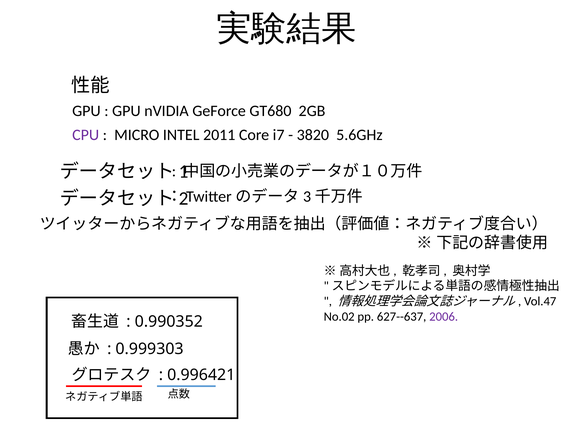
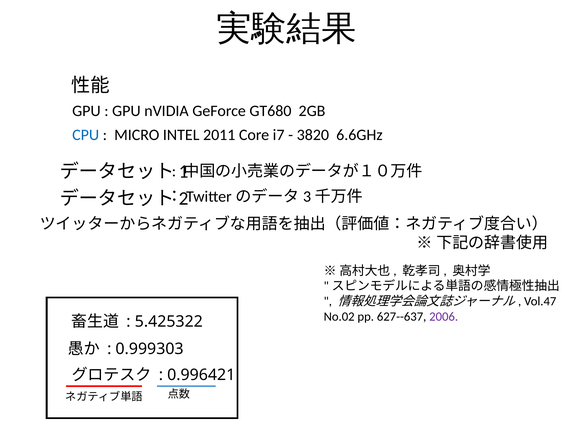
CPU colour: purple -> blue (86, 135)
5.6GHz: 5.6GHz -> 6.6GHz (359, 135)
0.990352: 0.990352 -> 5.425322 (169, 322)
